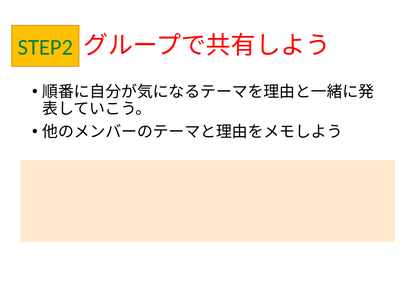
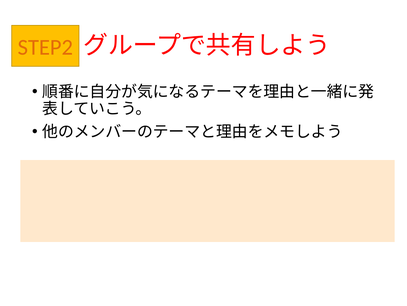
STEP2 colour: green -> orange (45, 47)
